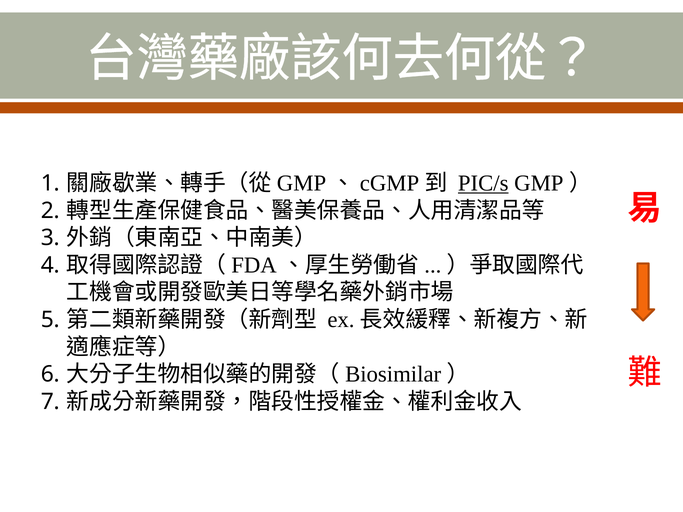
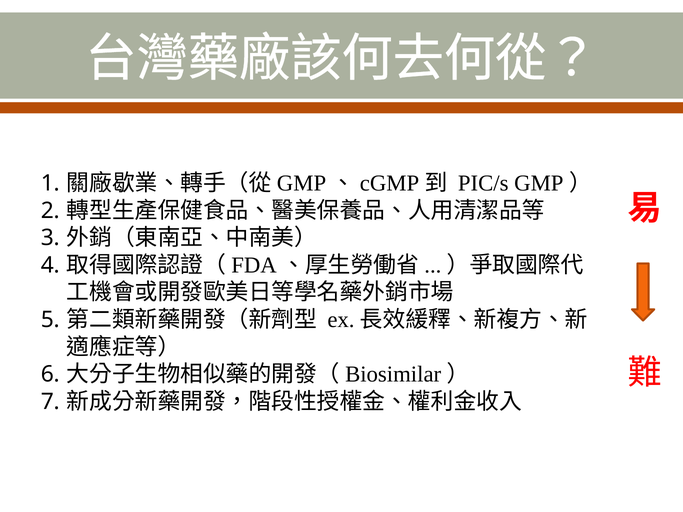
PIC/s underline: present -> none (483, 183)
